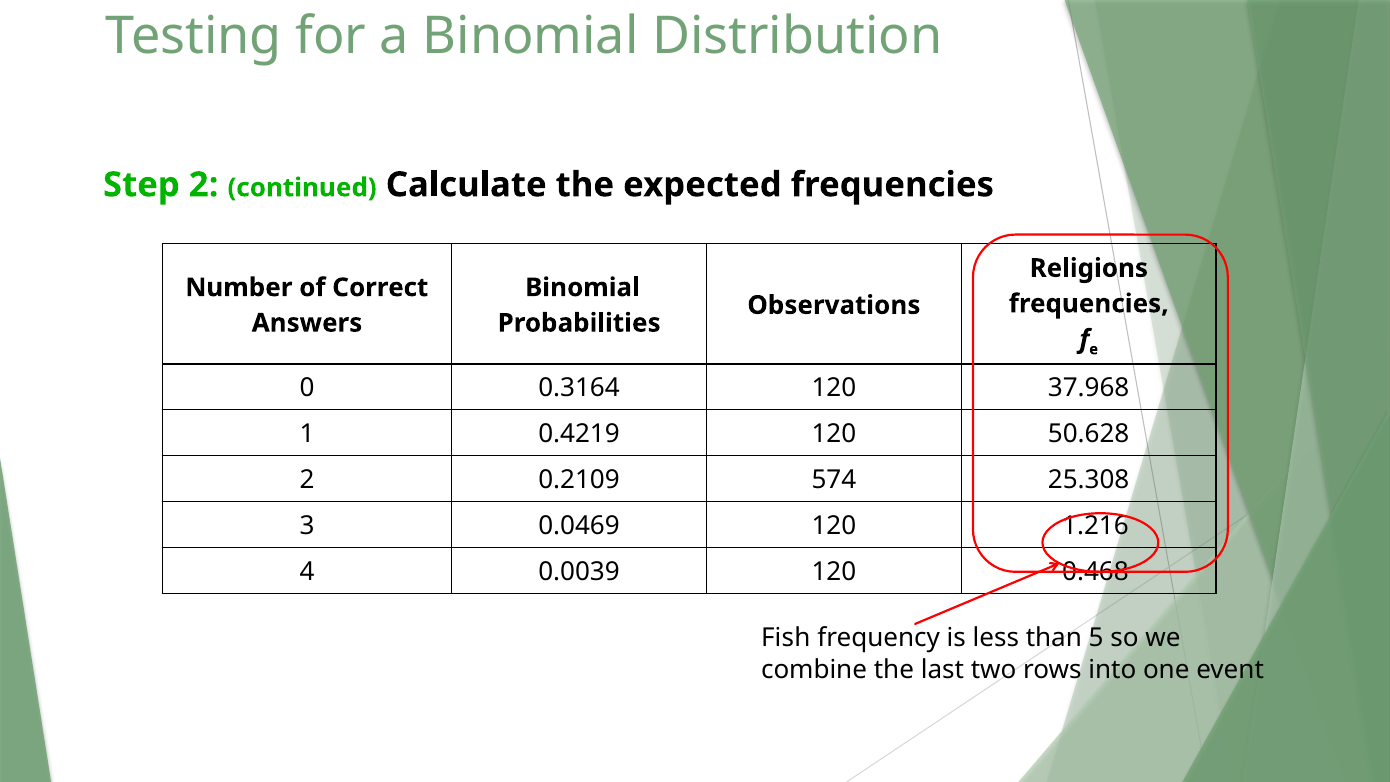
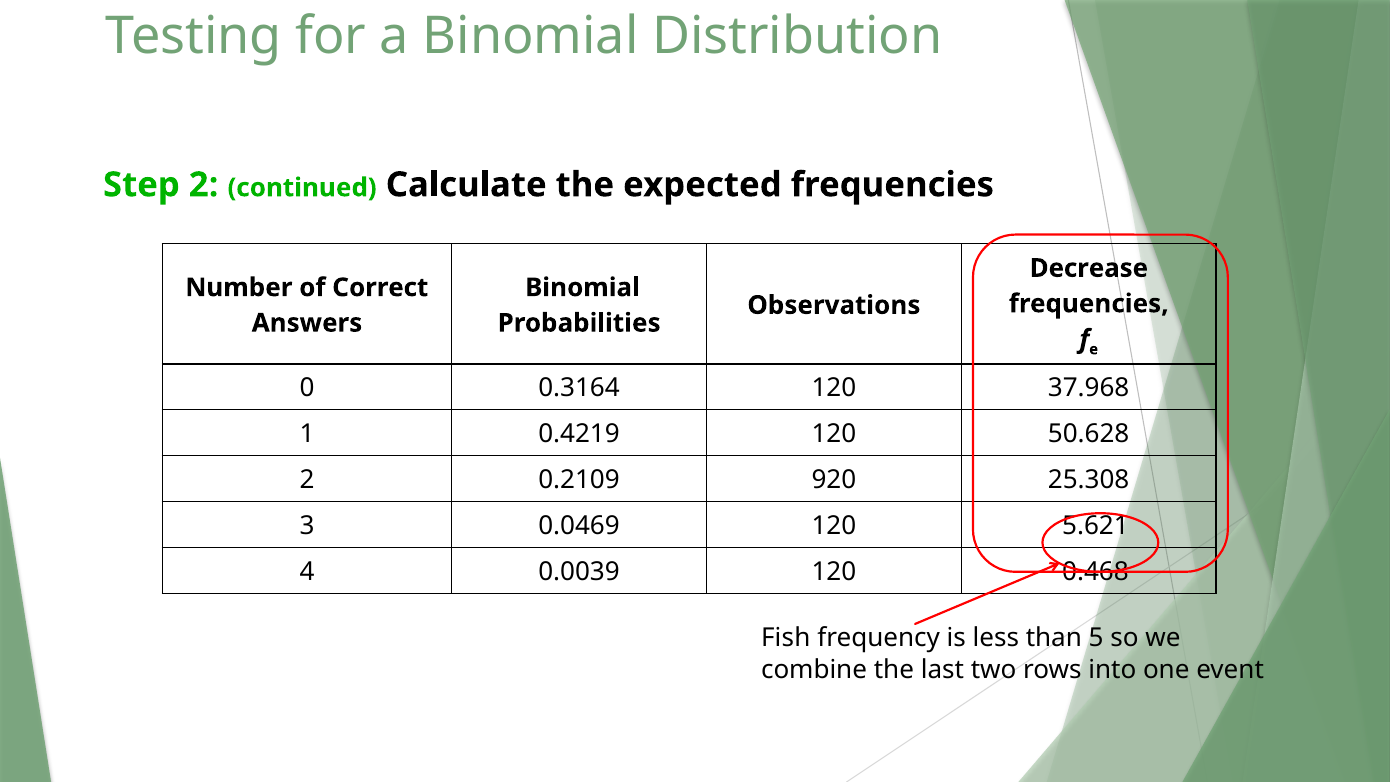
Religions: Religions -> Decrease (1089, 268)
574: 574 -> 920 (834, 480)
1.216: 1.216 -> 5.621 (1095, 526)
